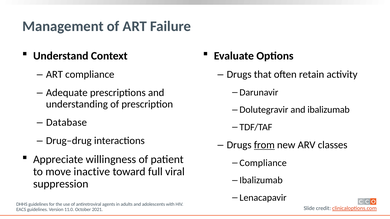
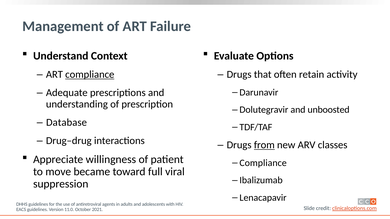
compliance underline: none -> present (90, 75)
and ibalizumab: ibalizumab -> unboosted (329, 110)
inactive: inactive -> became (92, 172)
